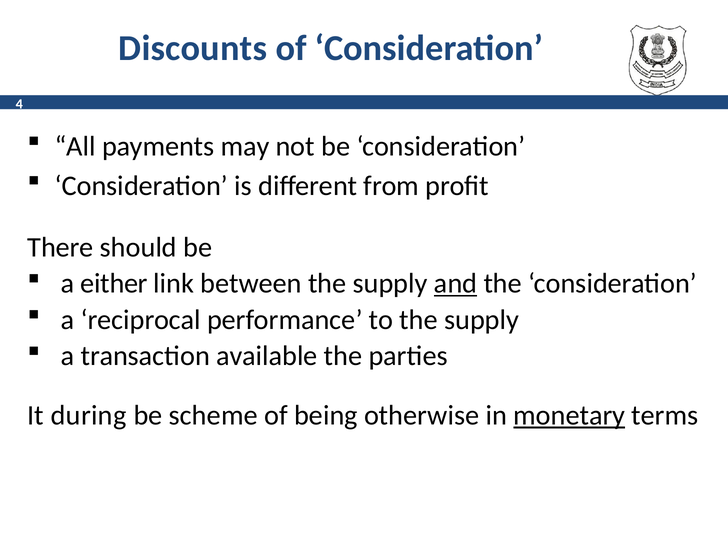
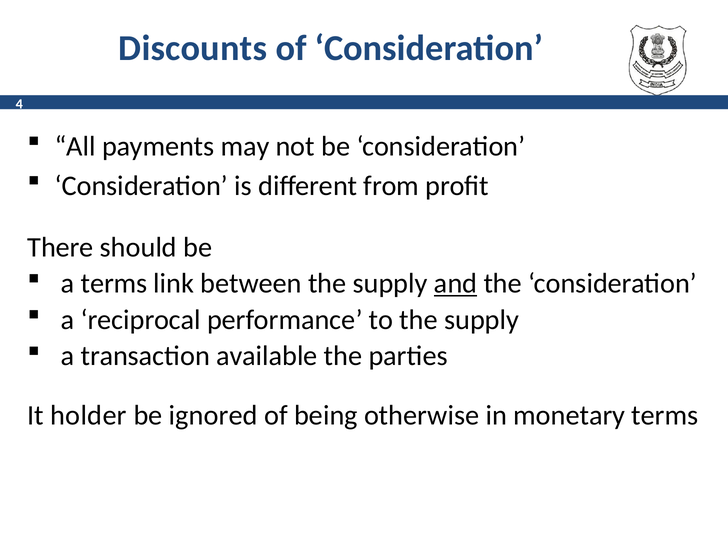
a either: either -> terms (114, 283)
during: during -> holder (89, 415)
scheme: scheme -> ignored (213, 415)
monetary underline: present -> none (569, 415)
